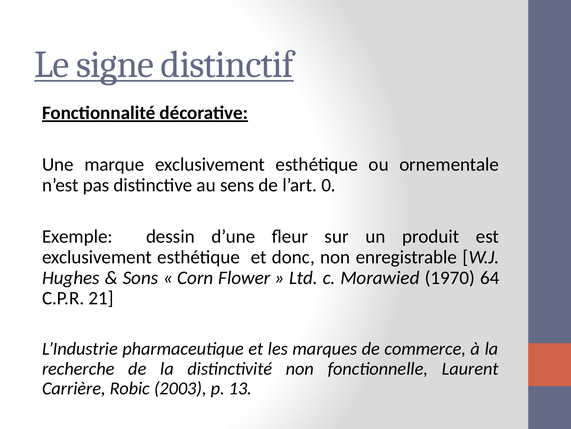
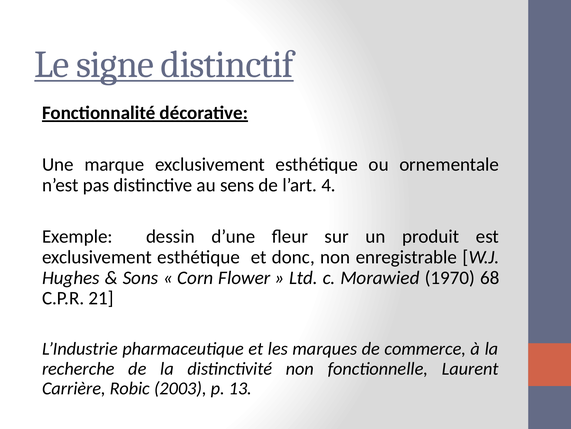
0: 0 -> 4 (329, 185)
64: 64 -> 68 (490, 277)
